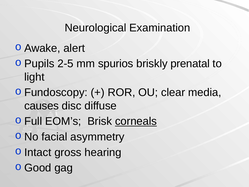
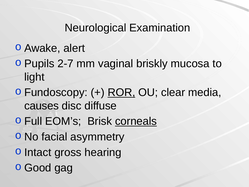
2-5: 2-5 -> 2-7 (65, 64)
spurios: spurios -> vaginal (116, 64)
prenatal: prenatal -> mucosa (190, 64)
ROR underline: none -> present (121, 92)
